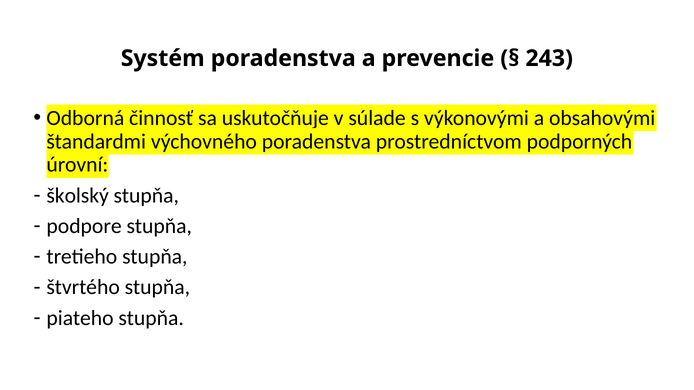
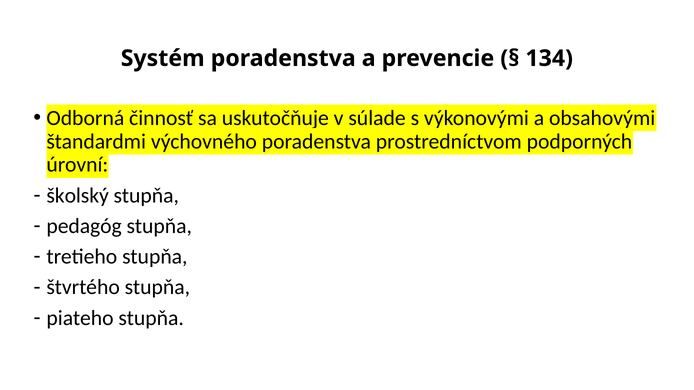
243: 243 -> 134 (549, 58)
podpore: podpore -> pedagóg (84, 226)
